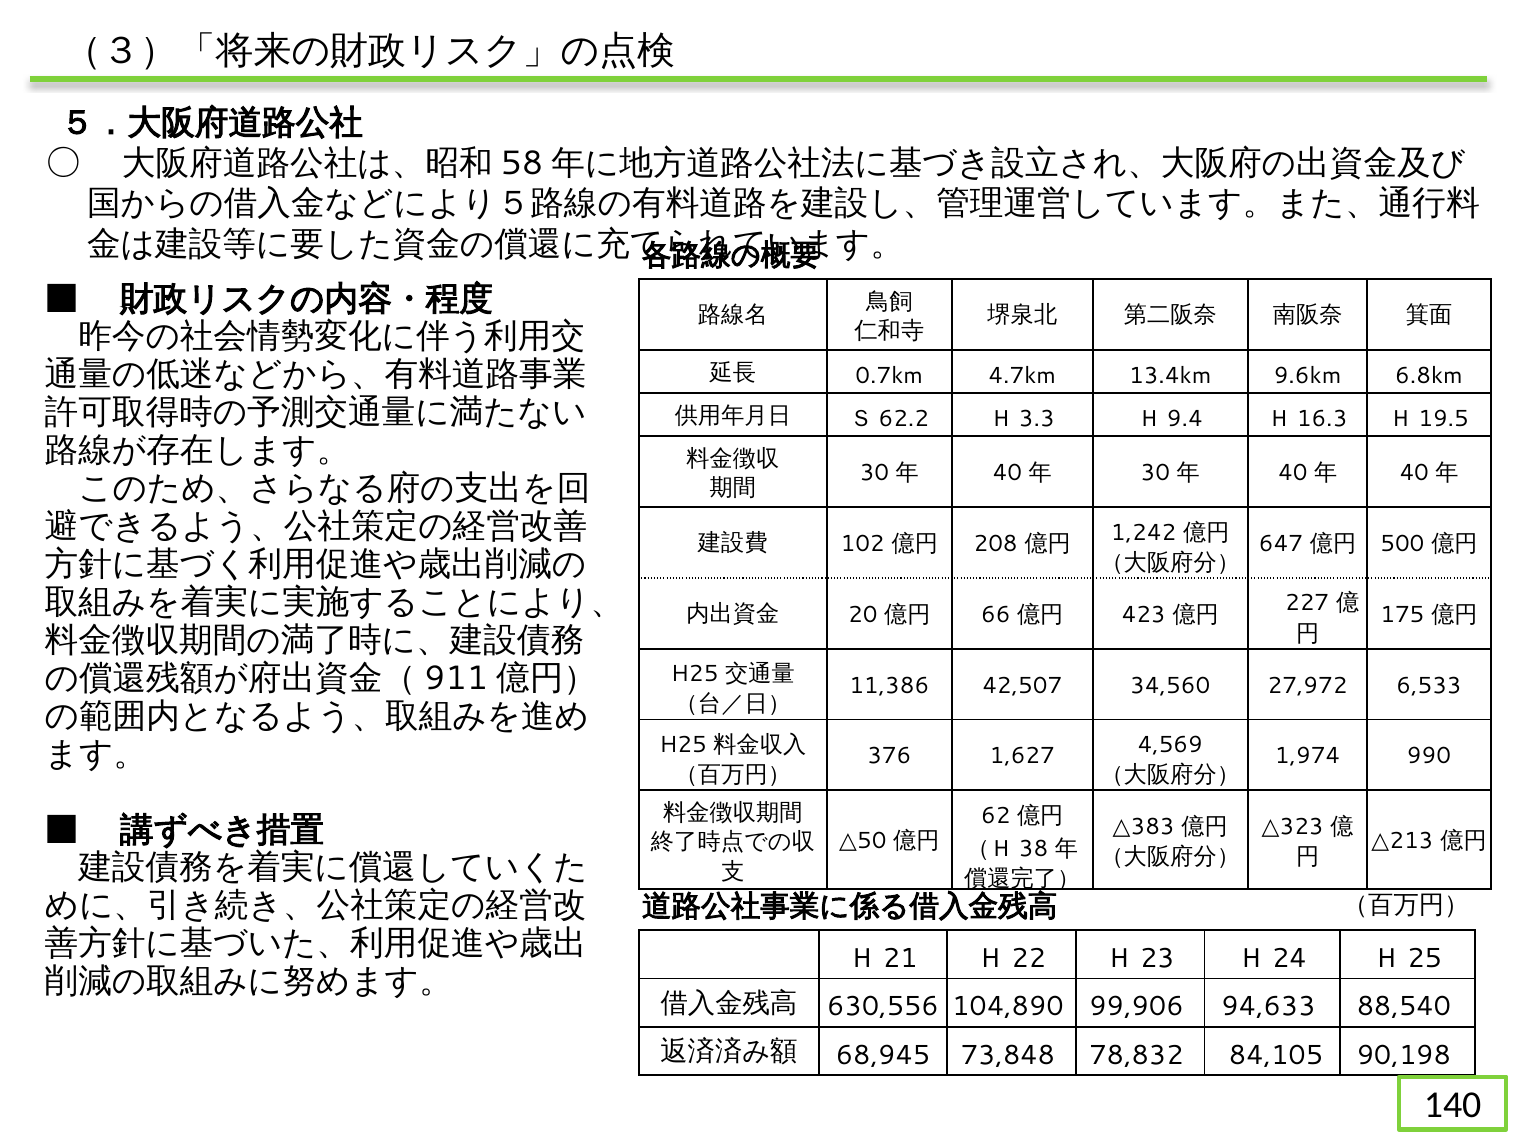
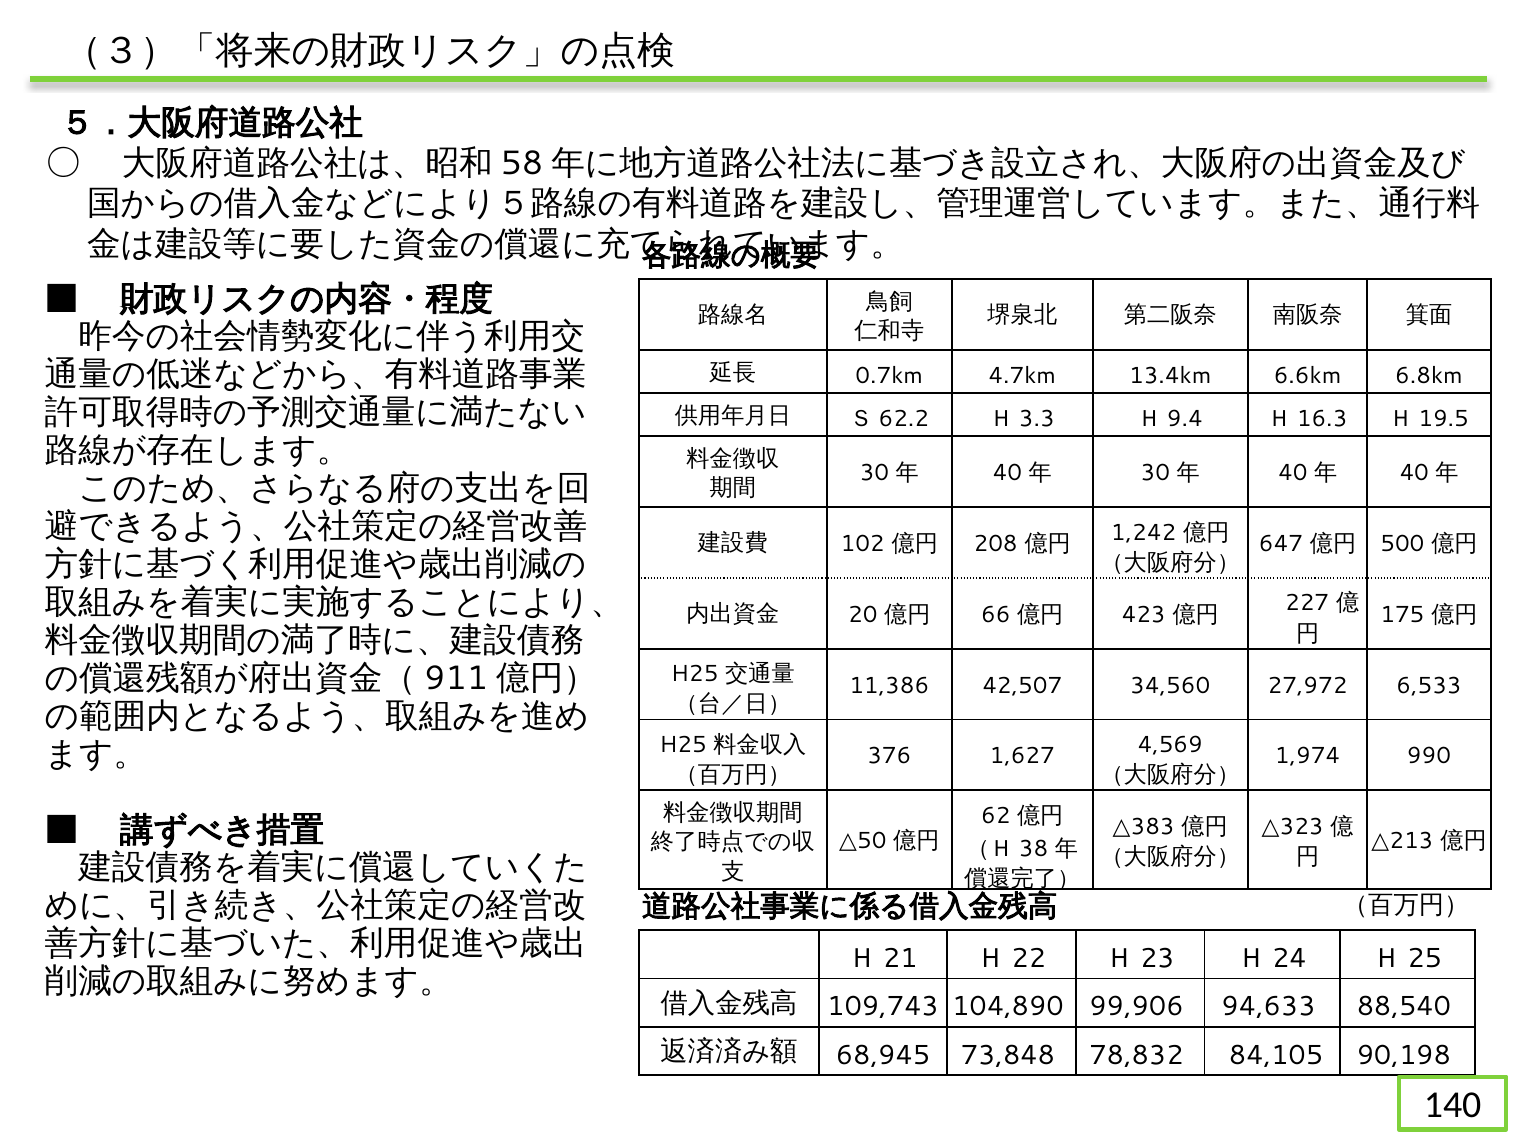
9.6km: 9.6km -> 6.6km (1308, 375)
630,556: 630,556 -> 109,743 (883, 1007)
